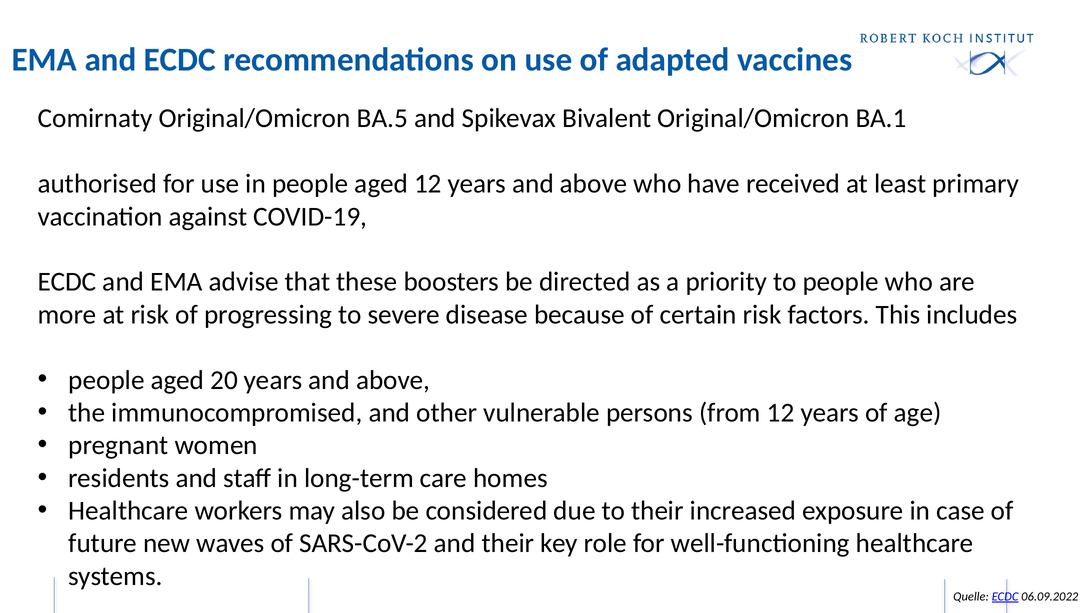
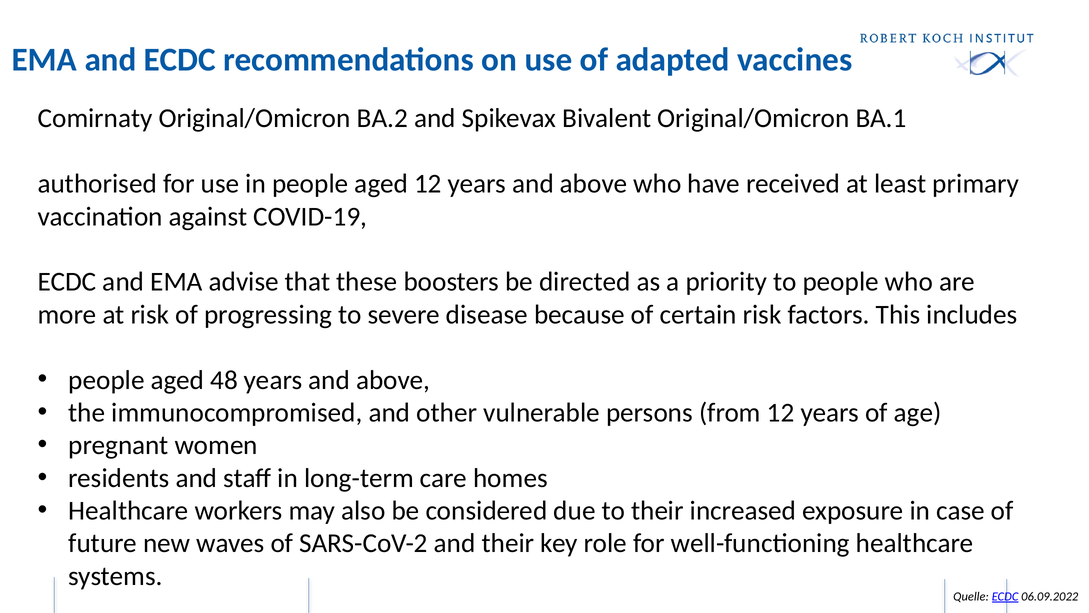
BA.5: BA.5 -> BA.2 (382, 118)
20: 20 -> 48 (224, 380)
